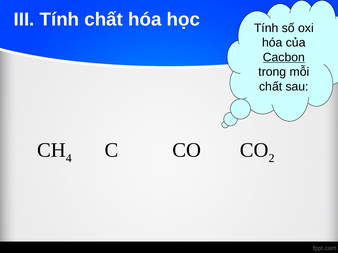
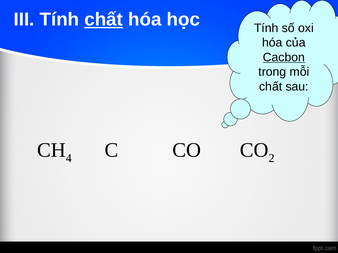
chất underline: none -> present (104, 20)
